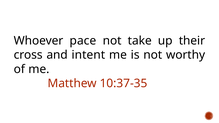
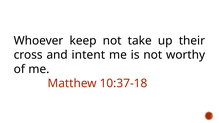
pace: pace -> keep (83, 41)
10:37-35: 10:37-35 -> 10:37-18 (124, 83)
